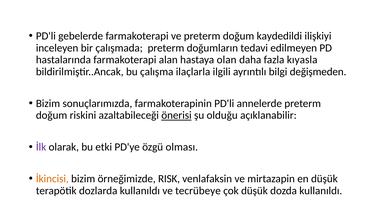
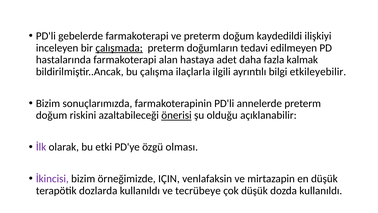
çalışmada underline: none -> present (119, 48)
olan: olan -> adet (227, 60)
kıyasla: kıyasla -> kalmak (302, 60)
değişmeden: değişmeden -> etkileyebilir (318, 72)
İkincisi colour: orange -> purple (52, 178)
RISK: RISK -> IÇIN (169, 178)
